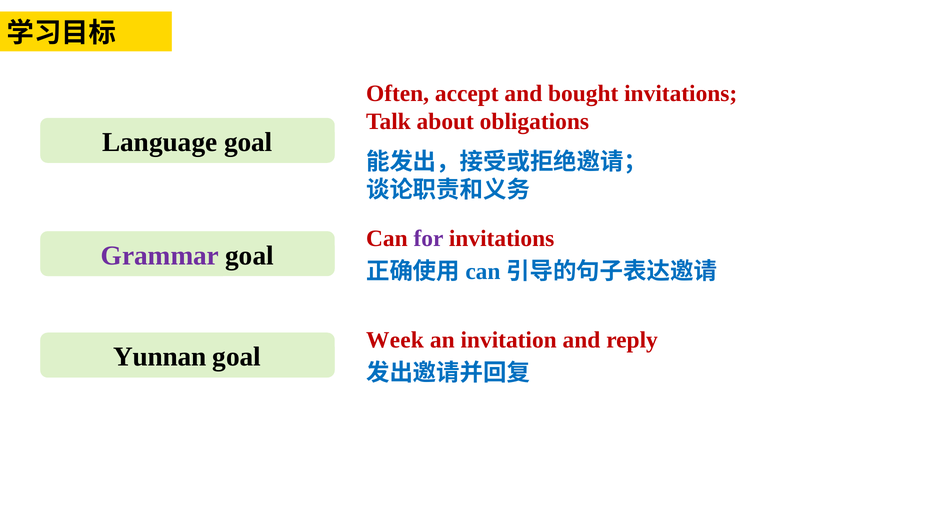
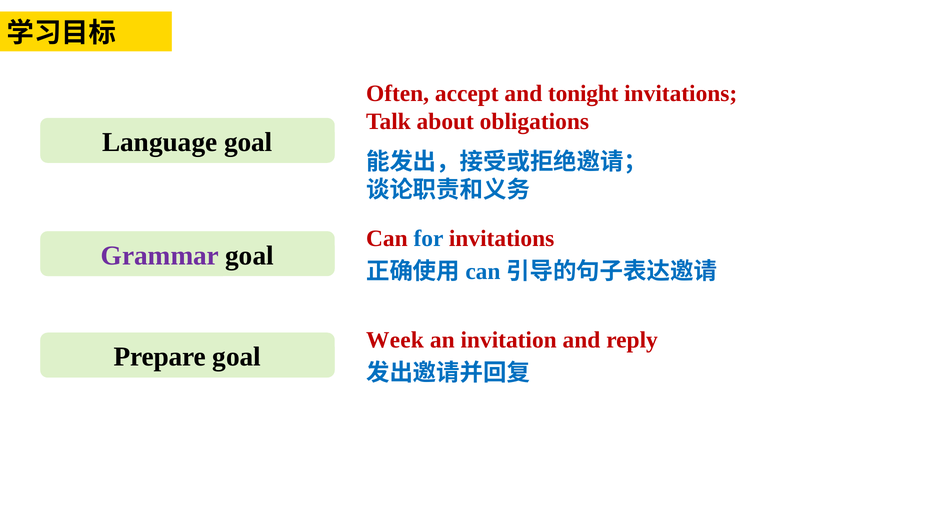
bought: bought -> tonight (583, 93)
for colour: purple -> blue (428, 239)
Yunnan: Yunnan -> Prepare (160, 357)
